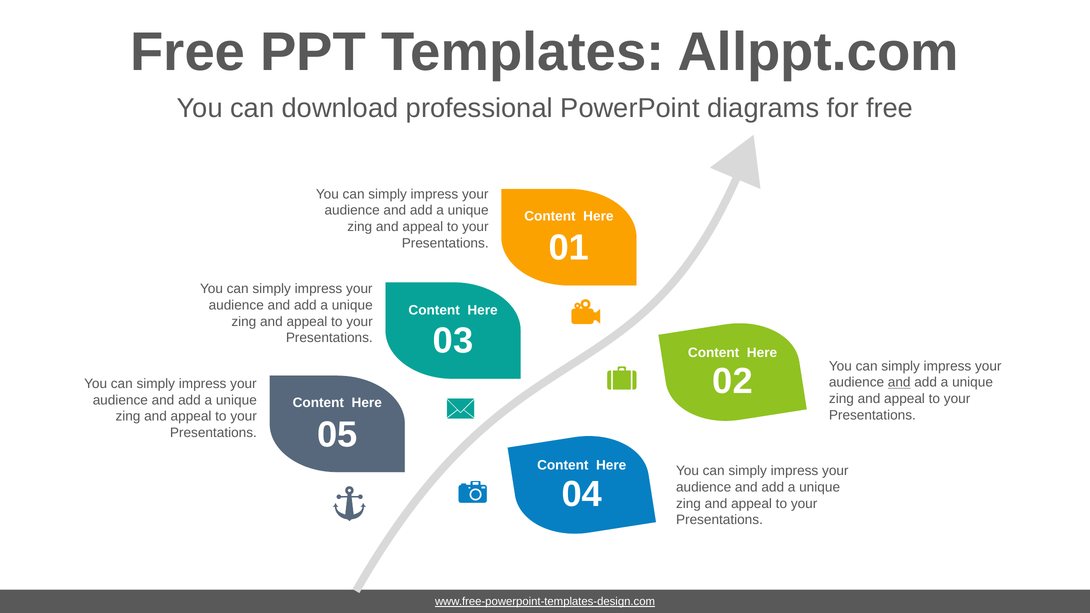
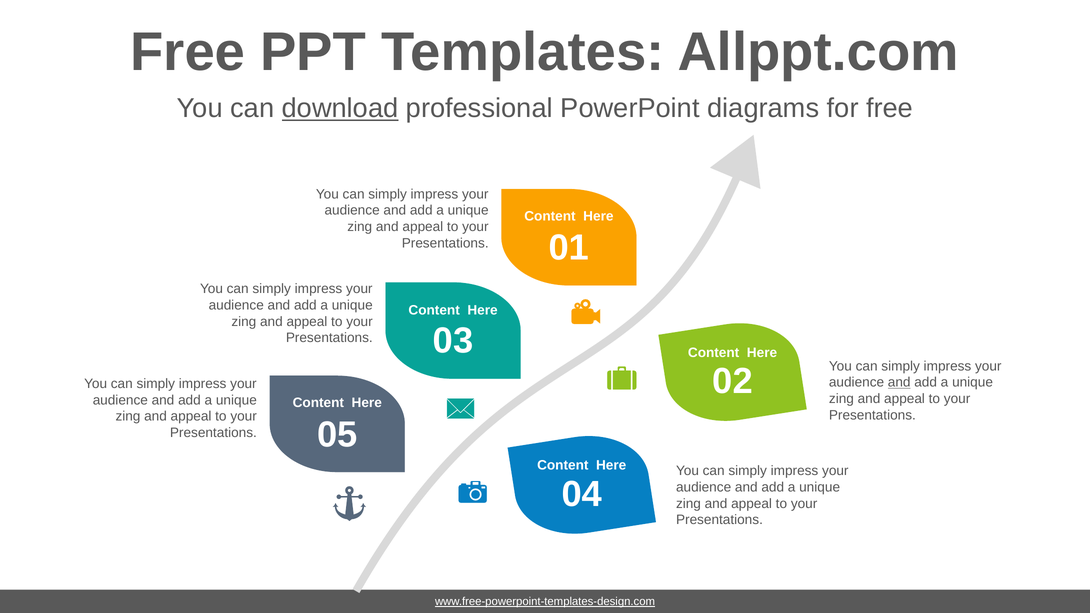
download underline: none -> present (340, 108)
